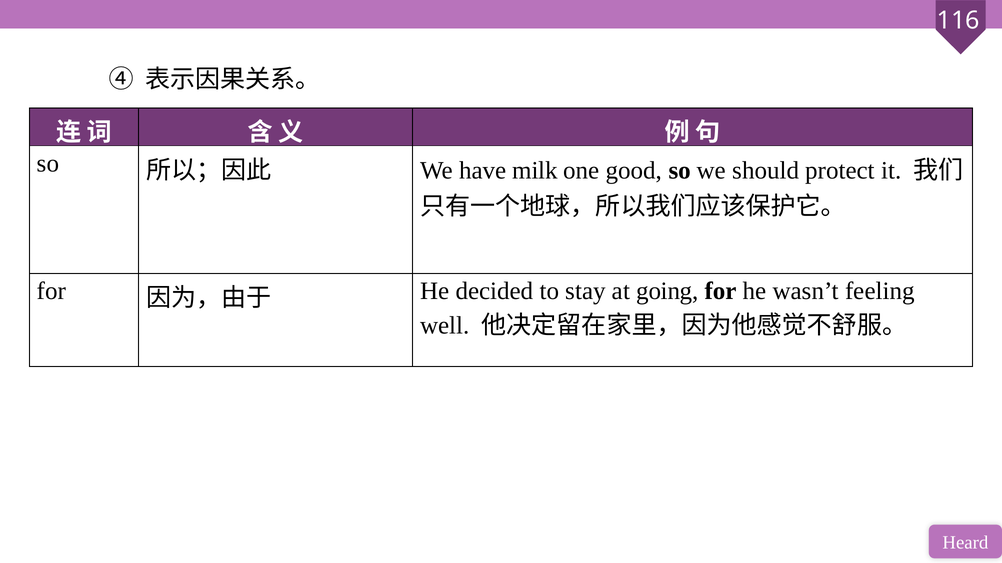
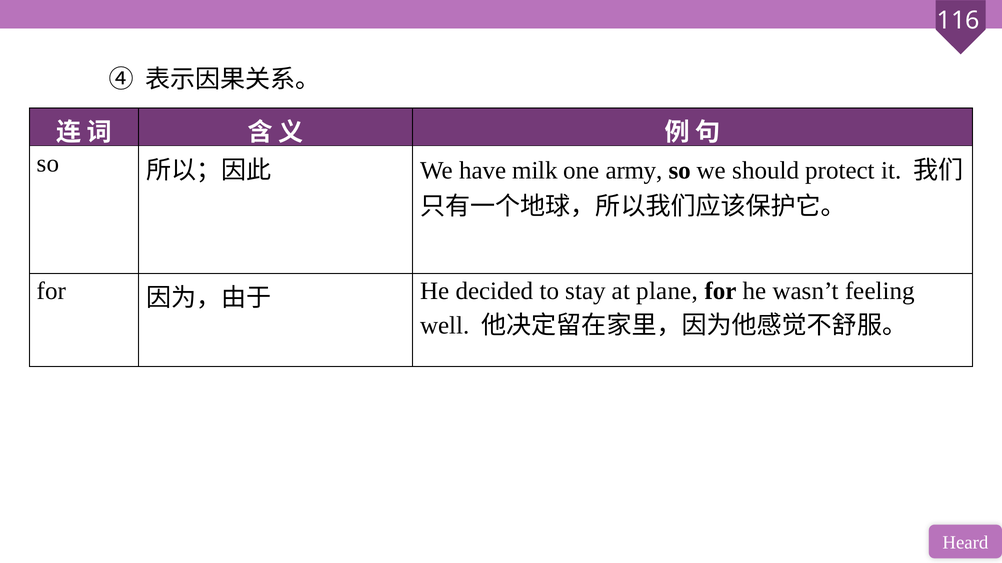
good: good -> army (634, 170)
going: going -> plane (667, 291)
